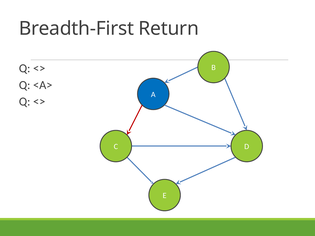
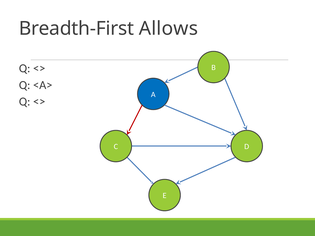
Return: Return -> Allows (168, 29)
